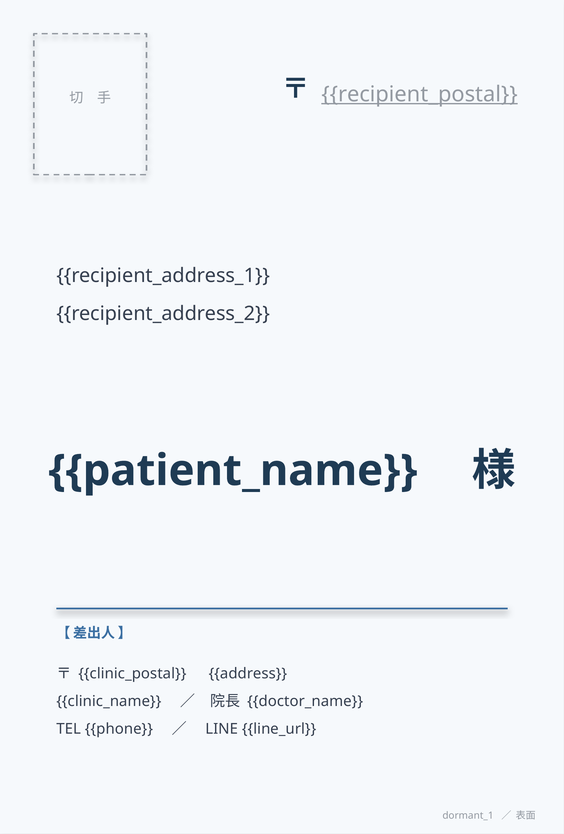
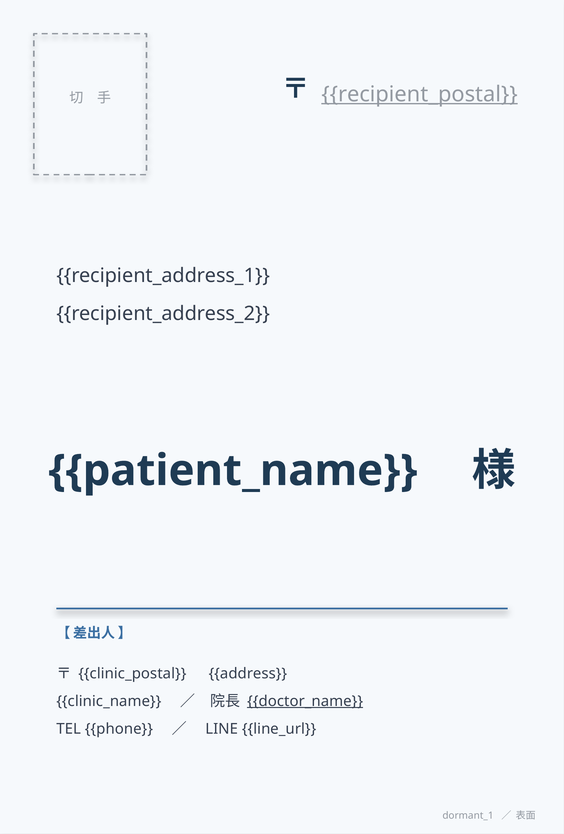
doctor_name underline: none -> present (305, 702)
